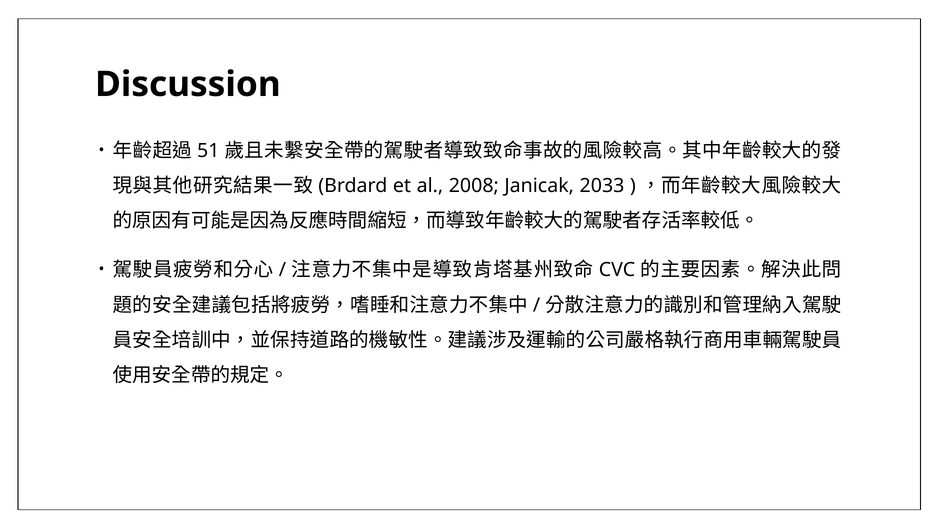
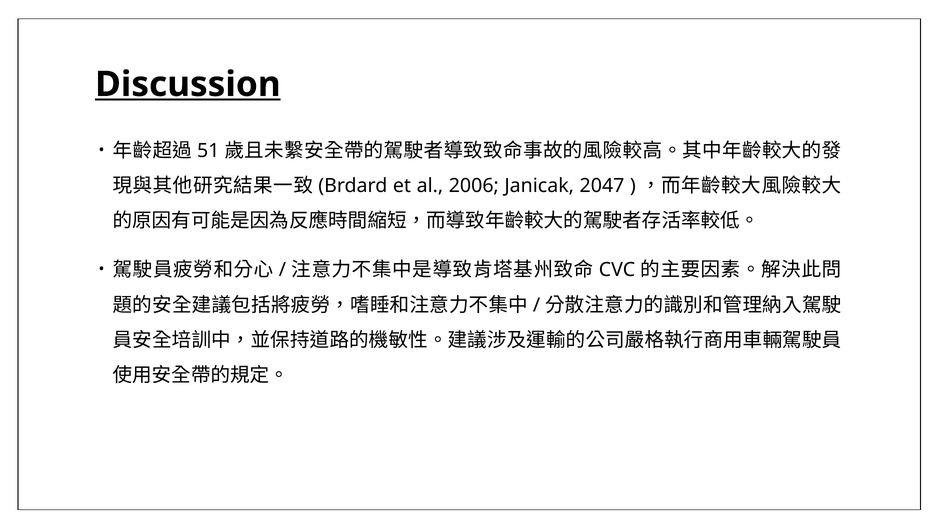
Discussion underline: none -> present (188, 84)
2008: 2008 -> 2006 (474, 186)
2033: 2033 -> 2047 (602, 186)
